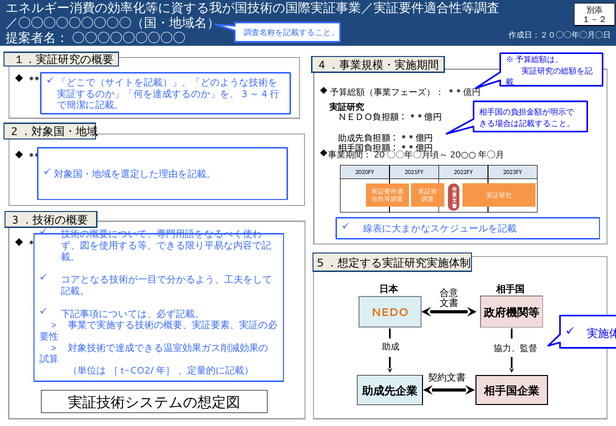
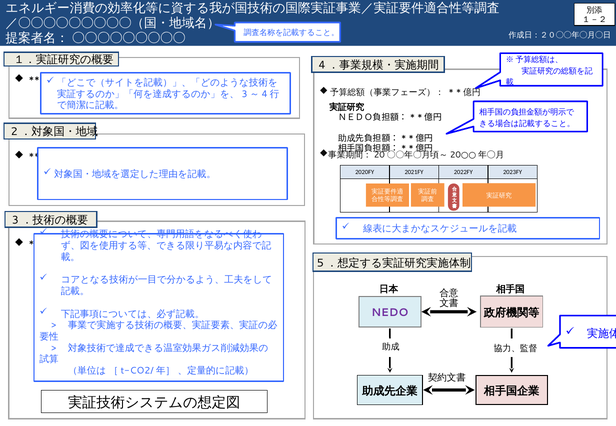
NEDO colour: orange -> purple (390, 313)
